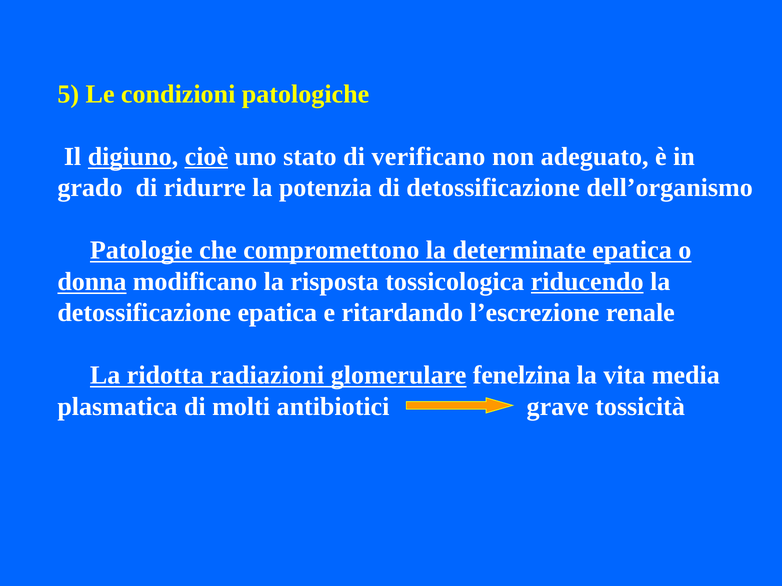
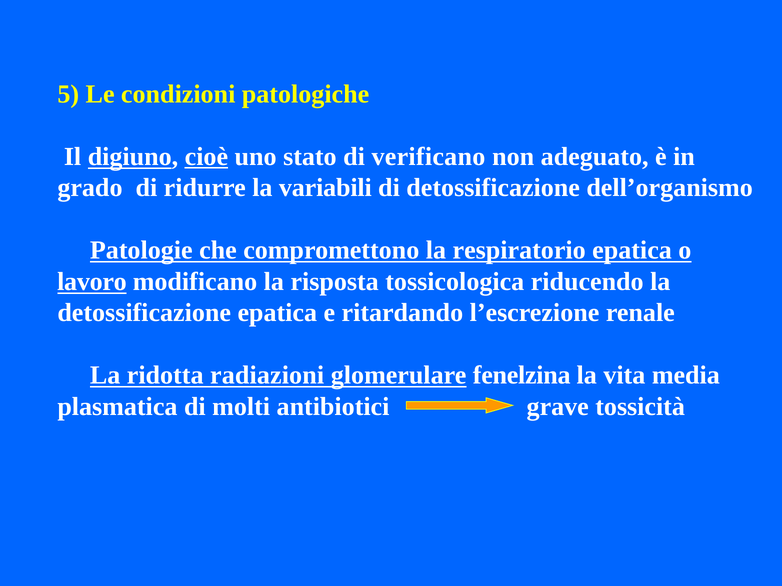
potenzia: potenzia -> variabili (325, 188)
determinate: determinate -> respiratorio (519, 251)
donna: donna -> lavoro (92, 282)
riducendo underline: present -> none (587, 282)
